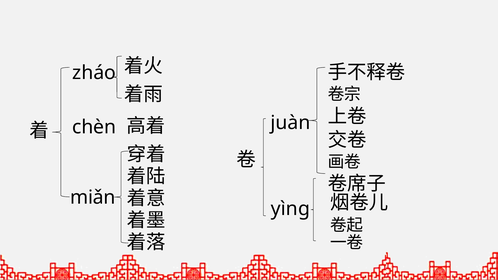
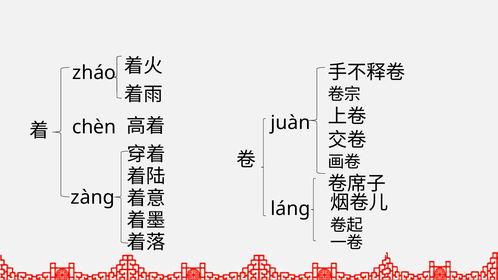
miǎn: miǎn -> zàng (93, 197)
yìng: yìng -> láng (291, 209)
